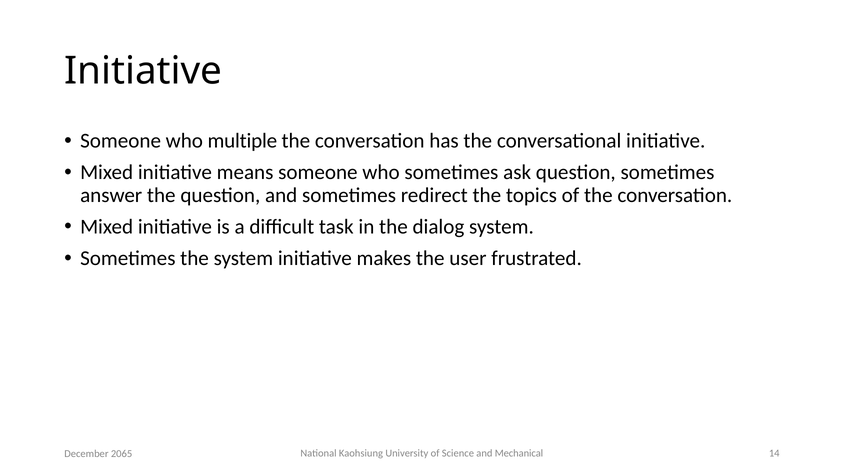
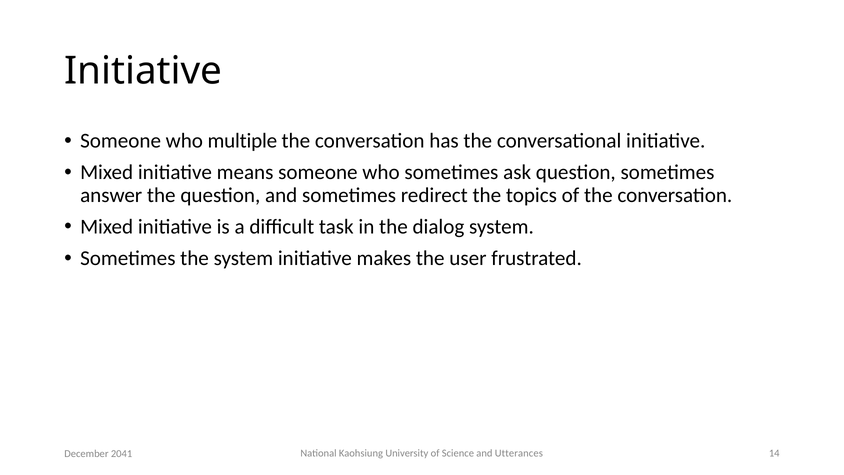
Mechanical: Mechanical -> Utterances (519, 453)
2065: 2065 -> 2041 (122, 453)
